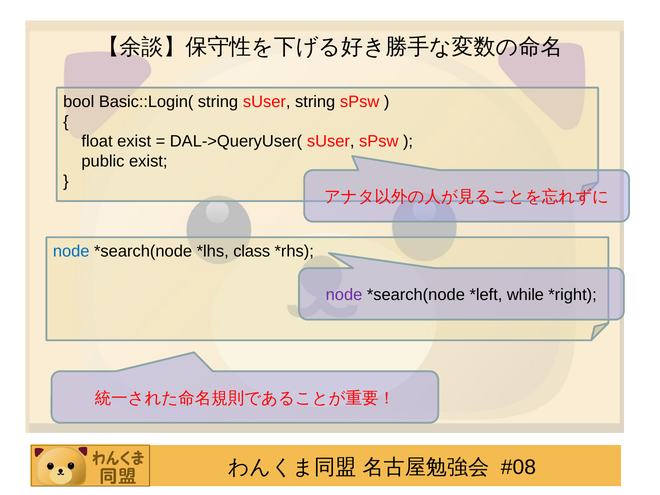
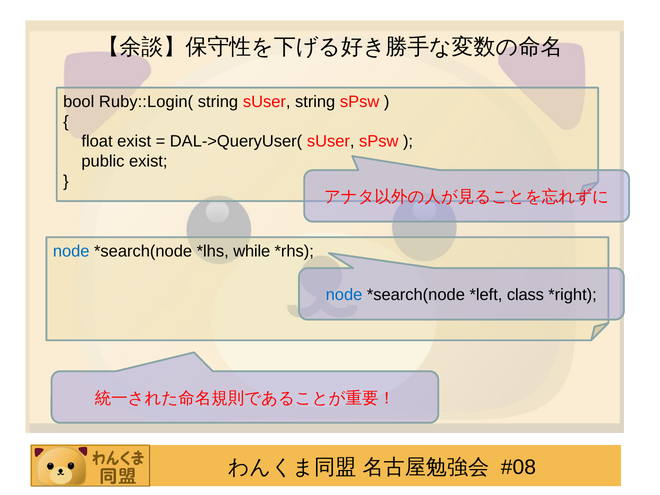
Basic::Login(: Basic::Login( -> Ruby::Login( (146, 102)
class: class -> while (252, 251)
node colour: purple -> blue (344, 295)
while: while -> class (525, 295)
